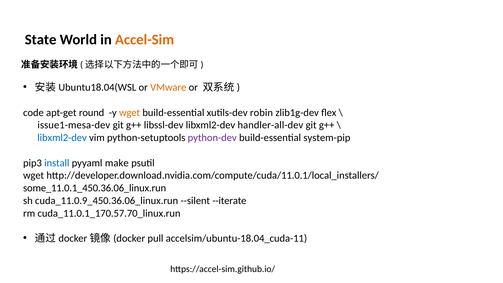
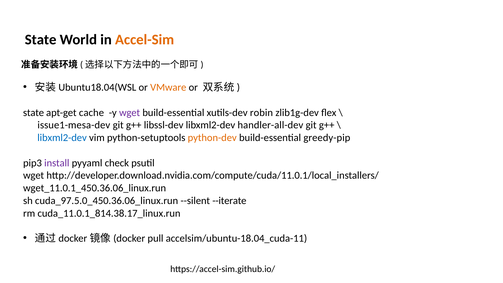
code: code -> state (34, 113)
round: round -> cache (91, 113)
wget colour: orange -> purple (130, 113)
python-dev colour: purple -> orange (212, 138)
system-pip: system-pip -> greedy-pip (327, 138)
install colour: blue -> purple (57, 163)
make: make -> check (117, 163)
some_11.0.1_450.36.06_linux.run: some_11.0.1_450.36.06_linux.run -> wget_11.0.1_450.36.06_linux.run (95, 188)
cuda_11.0.9_450.36.06_linux.run: cuda_11.0.9_450.36.06_linux.run -> cuda_97.5.0_450.36.06_linux.run (107, 201)
cuda_11.0.1_170.57.70_linux.run: cuda_11.0.1_170.57.70_linux.run -> cuda_11.0.1_814.38.17_linux.run (109, 213)
